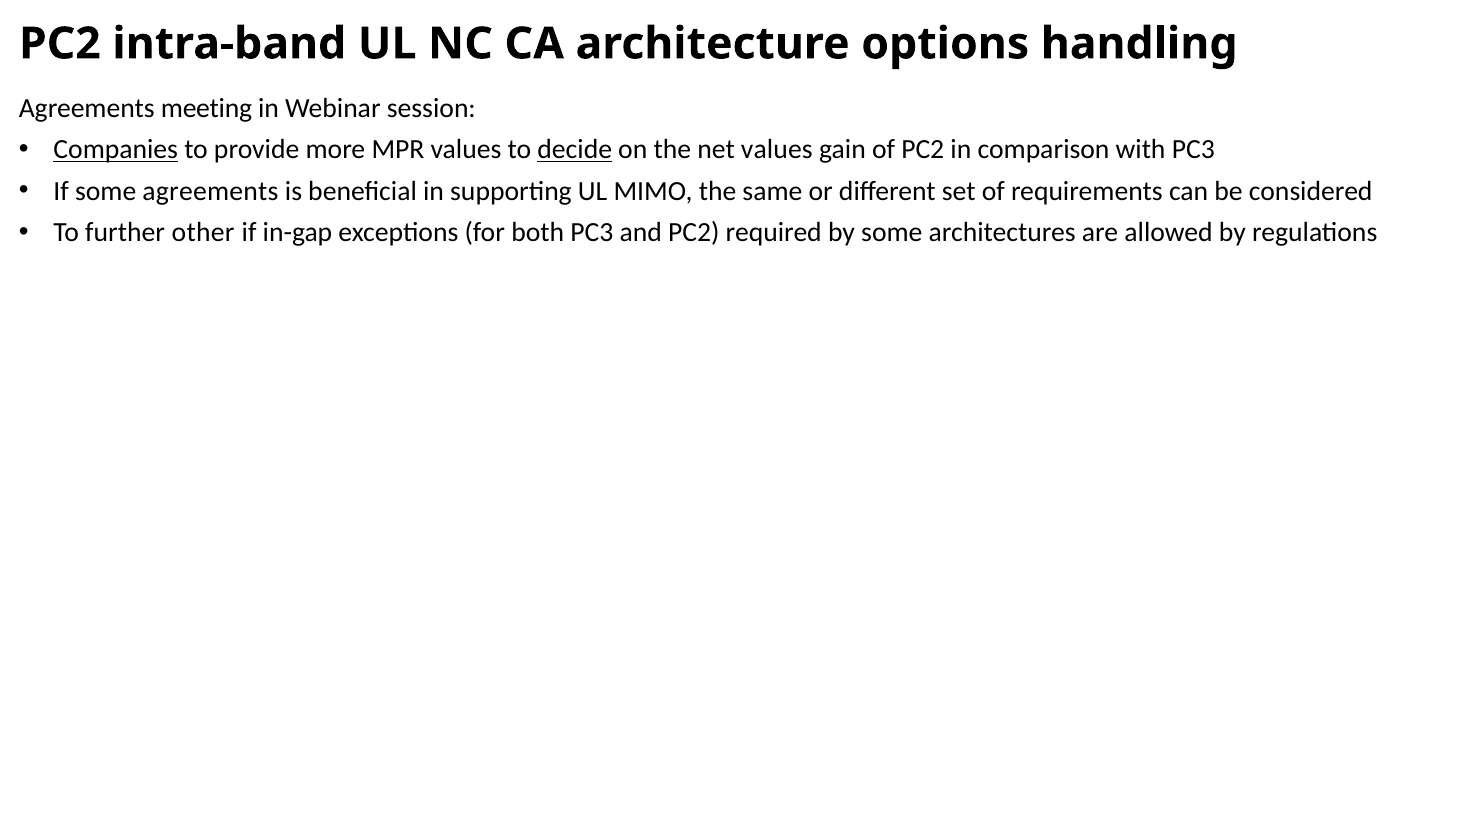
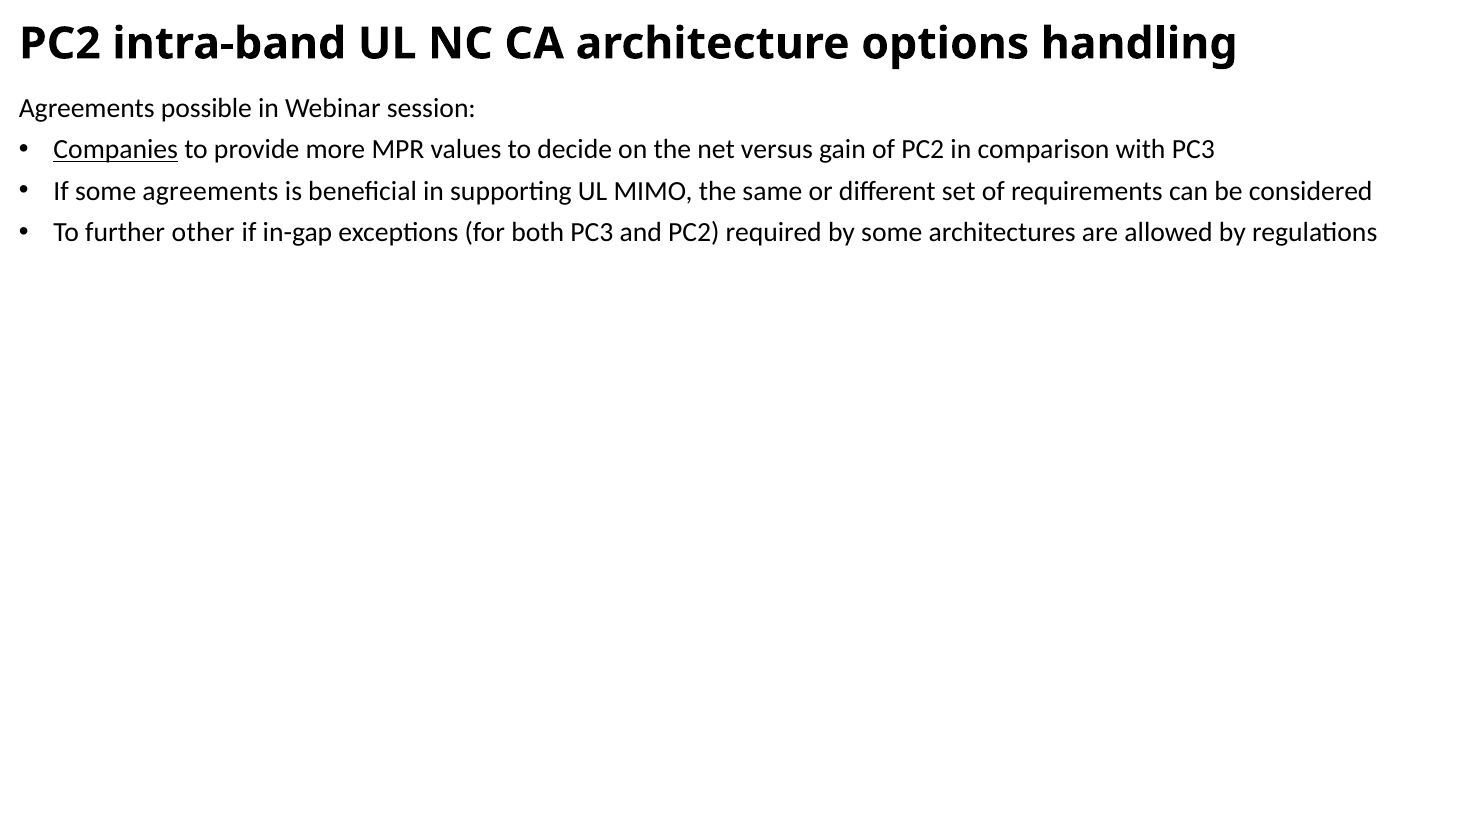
meeting: meeting -> possible (206, 108)
decide underline: present -> none (575, 150)
net values: values -> versus (777, 150)
